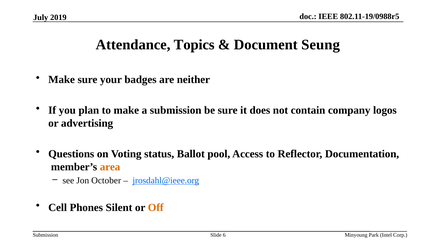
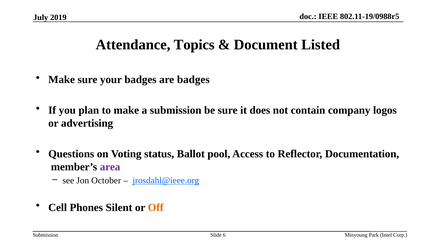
Seung: Seung -> Listed (321, 45)
are neither: neither -> badges (193, 80)
area colour: orange -> purple (110, 167)
